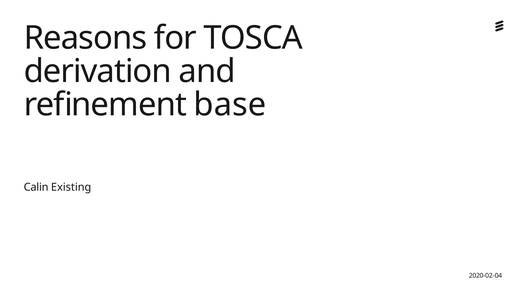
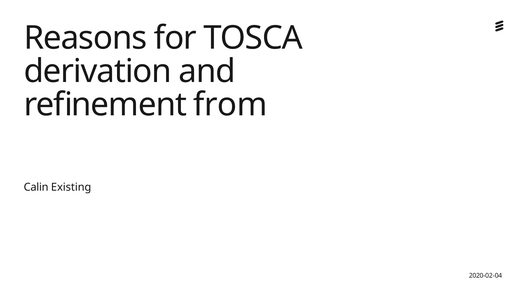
base: base -> from (230, 105)
